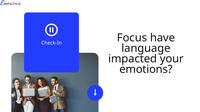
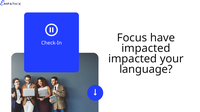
language: language -> impacted (146, 49)
emotions: emotions -> language (146, 70)
